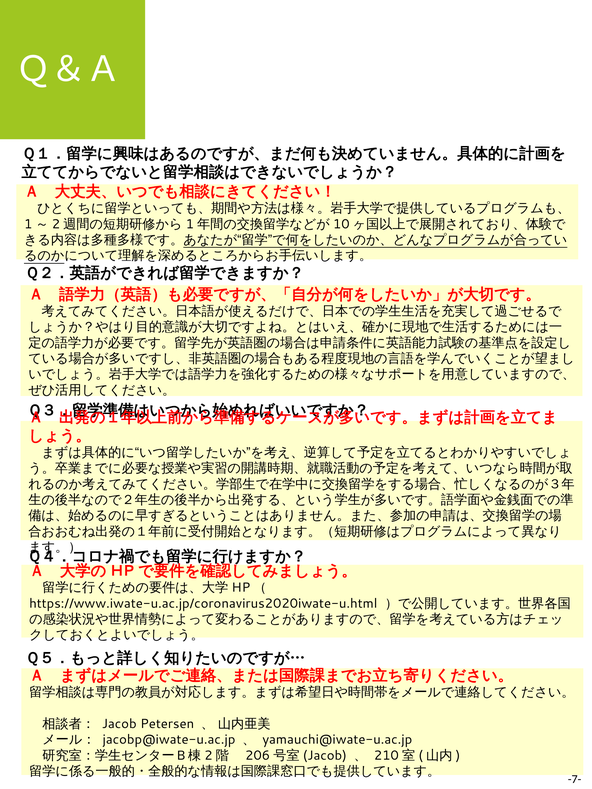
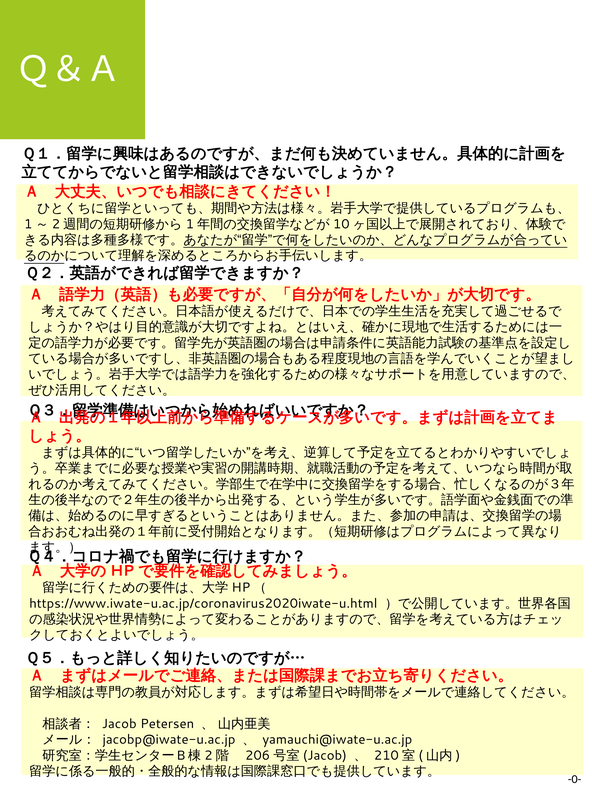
-7-: -7- -> -0- (575, 780)
